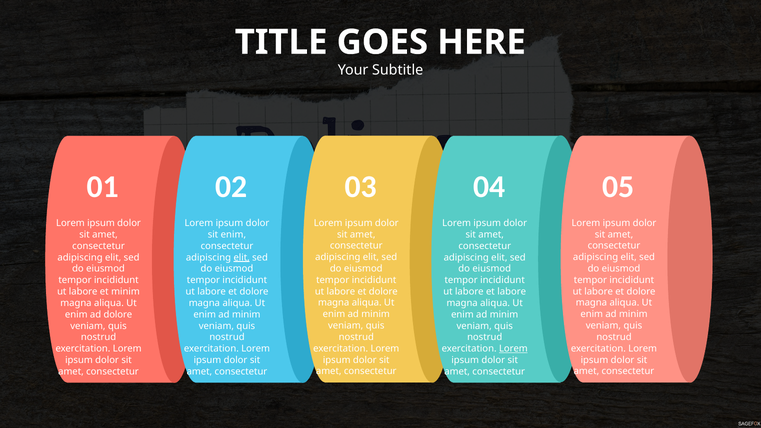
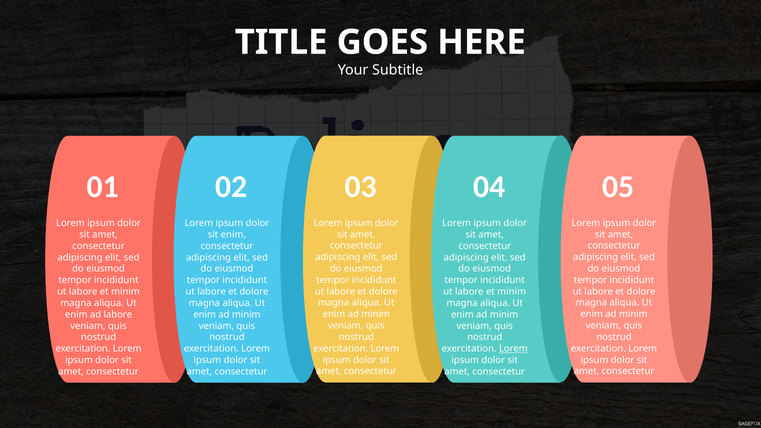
elit underline: present -> none (242, 257)
labore: labore -> minim (512, 292)
ad dolore: dolore -> labore (118, 315)
